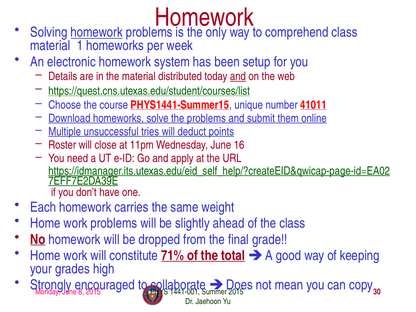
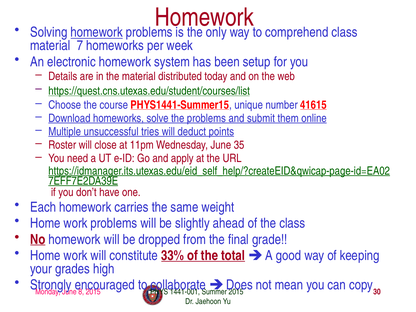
1: 1 -> 7 (80, 46)
and underline: present -> none (238, 76)
41011: 41011 -> 41615 (313, 105)
16: 16 -> 35 (239, 145)
71%: 71% -> 33% (173, 256)
